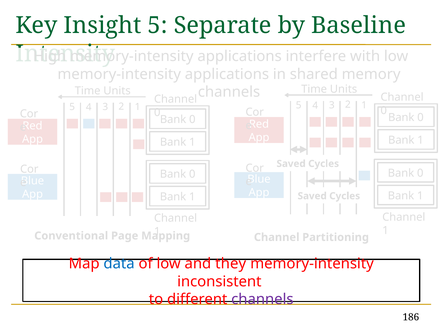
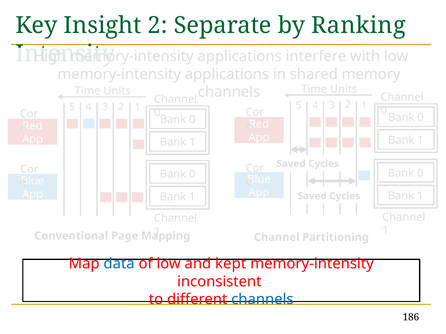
Insight 5: 5 -> 2 (158, 25)
Baseline: Baseline -> Ranking (358, 25)
they: they -> kept (231, 264)
channels colour: purple -> blue (262, 300)
